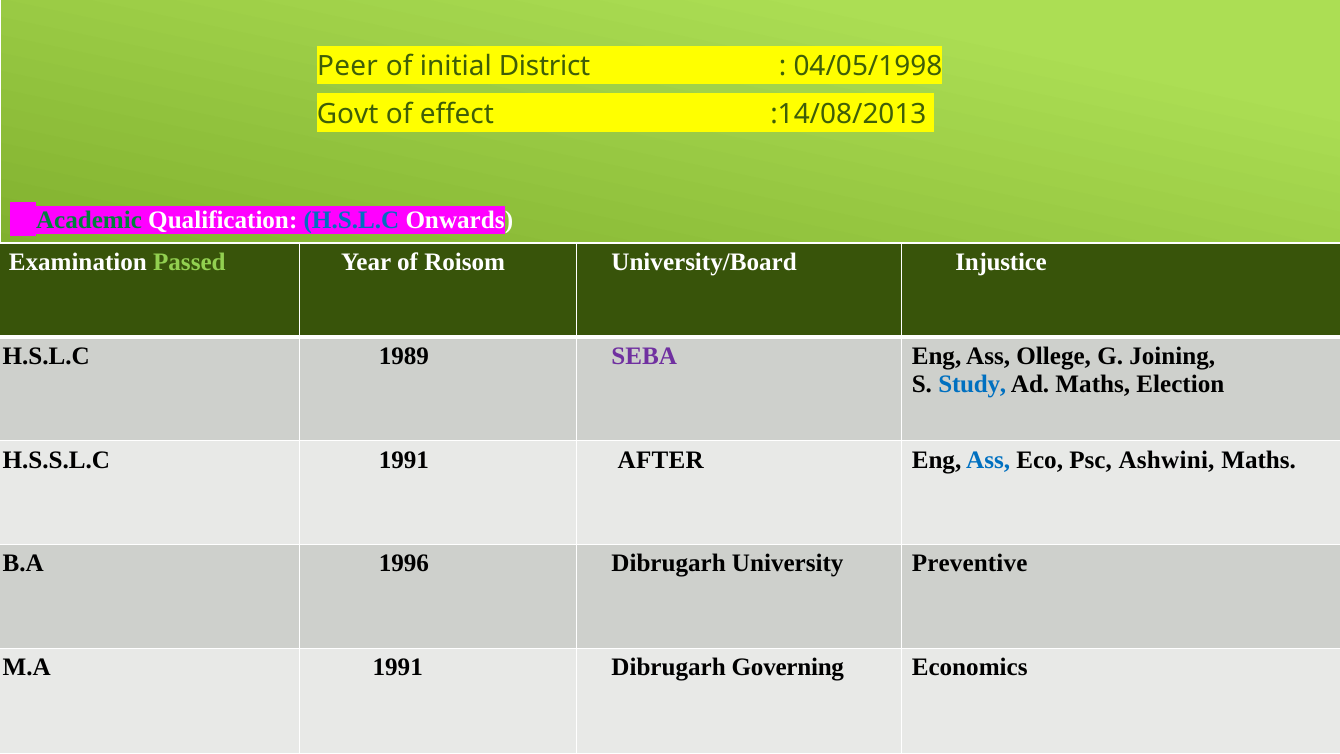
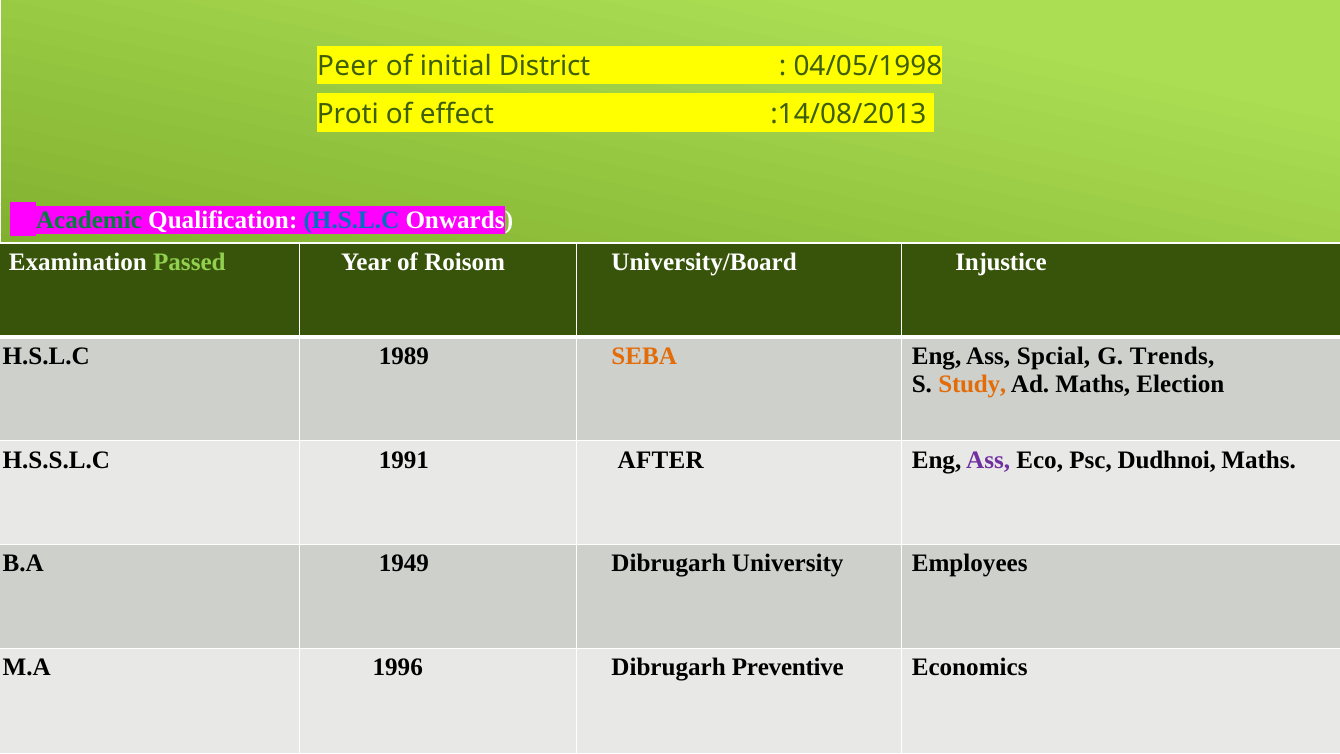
Govt: Govt -> Proti (348, 114)
SEBA colour: purple -> orange (644, 356)
Ollege: Ollege -> Spcial (1054, 356)
Joining: Joining -> Trends (1172, 356)
Study colour: blue -> orange (972, 384)
Ass colour: blue -> purple (988, 460)
Ashwini: Ashwini -> Dudhnoi (1167, 460)
1996: 1996 -> 1949 (404, 563)
Preventive: Preventive -> Employees (970, 563)
M.A 1991: 1991 -> 1996 (398, 667)
Governing: Governing -> Preventive (788, 667)
